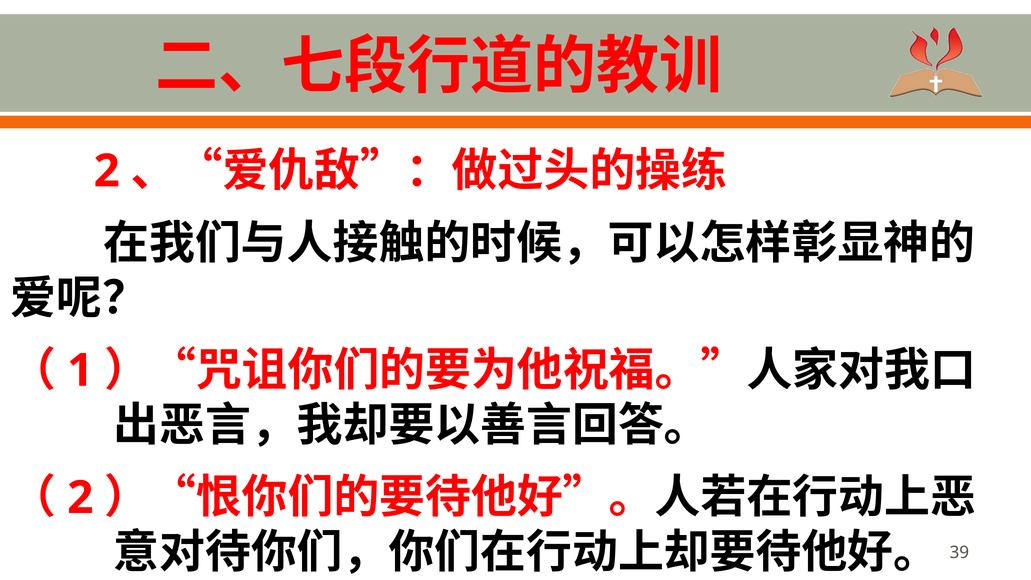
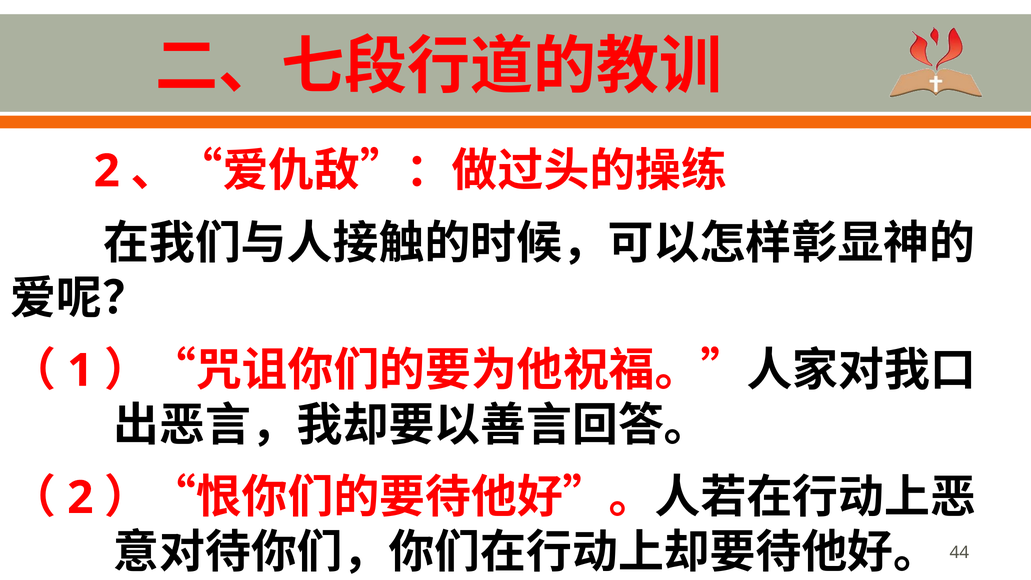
39: 39 -> 44 (959, 553)
